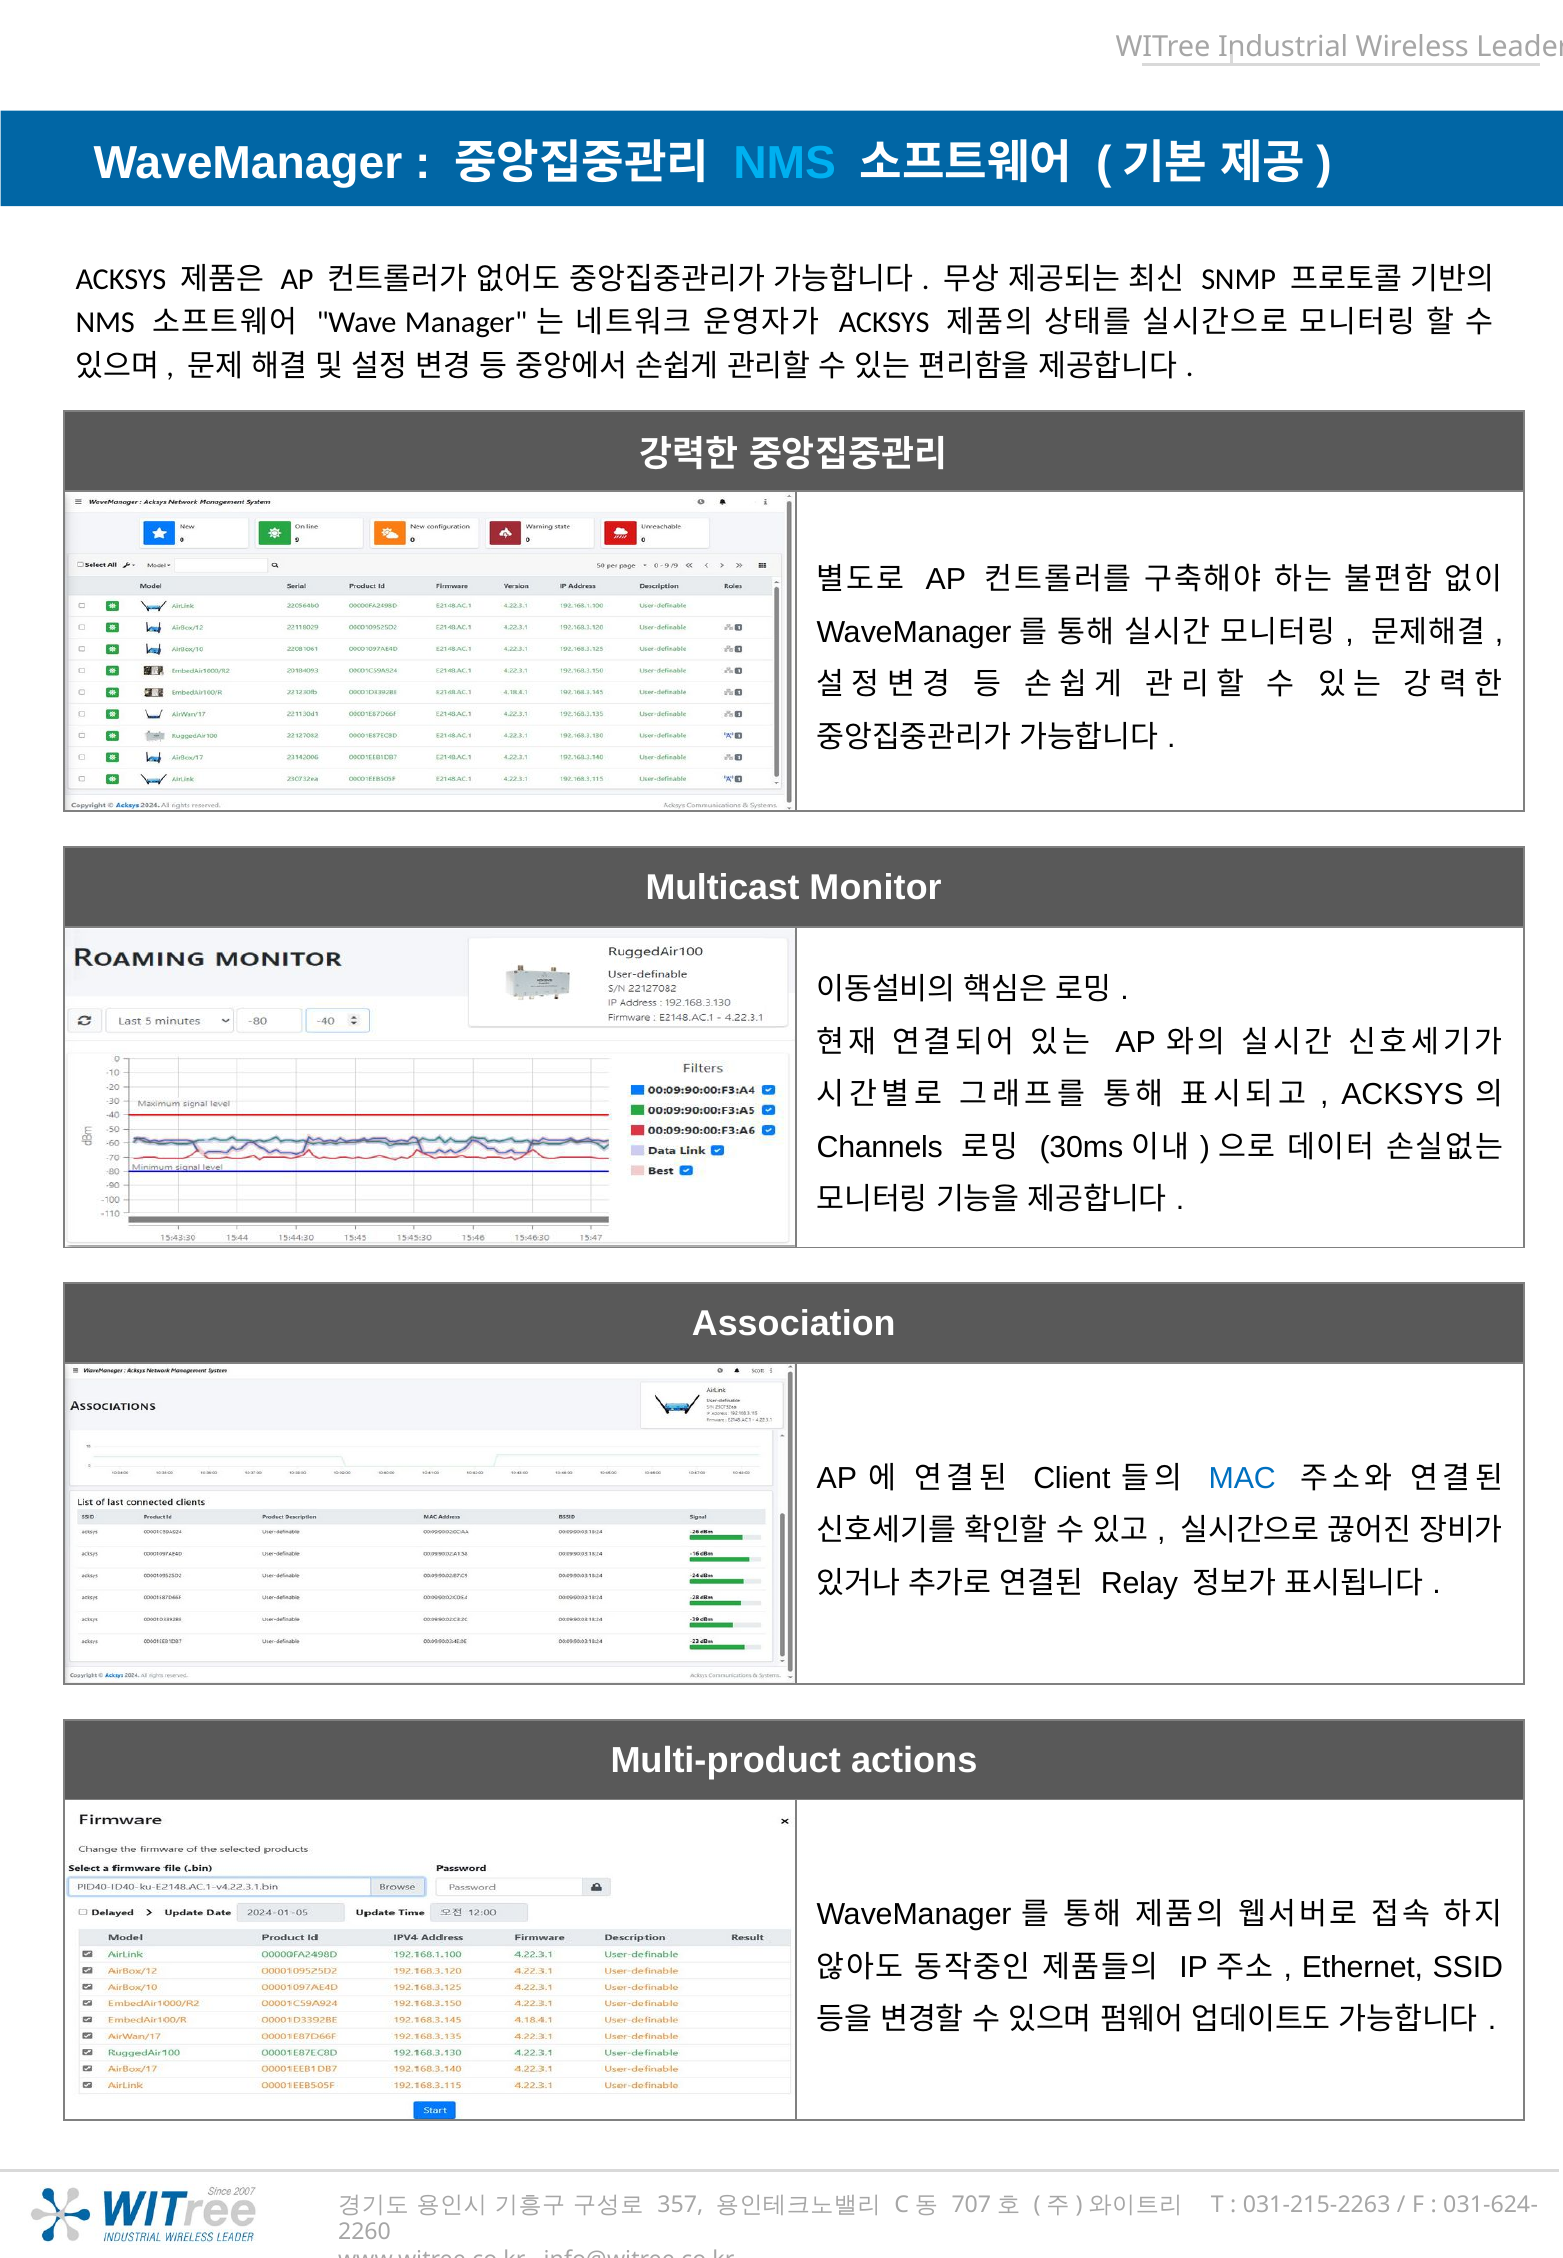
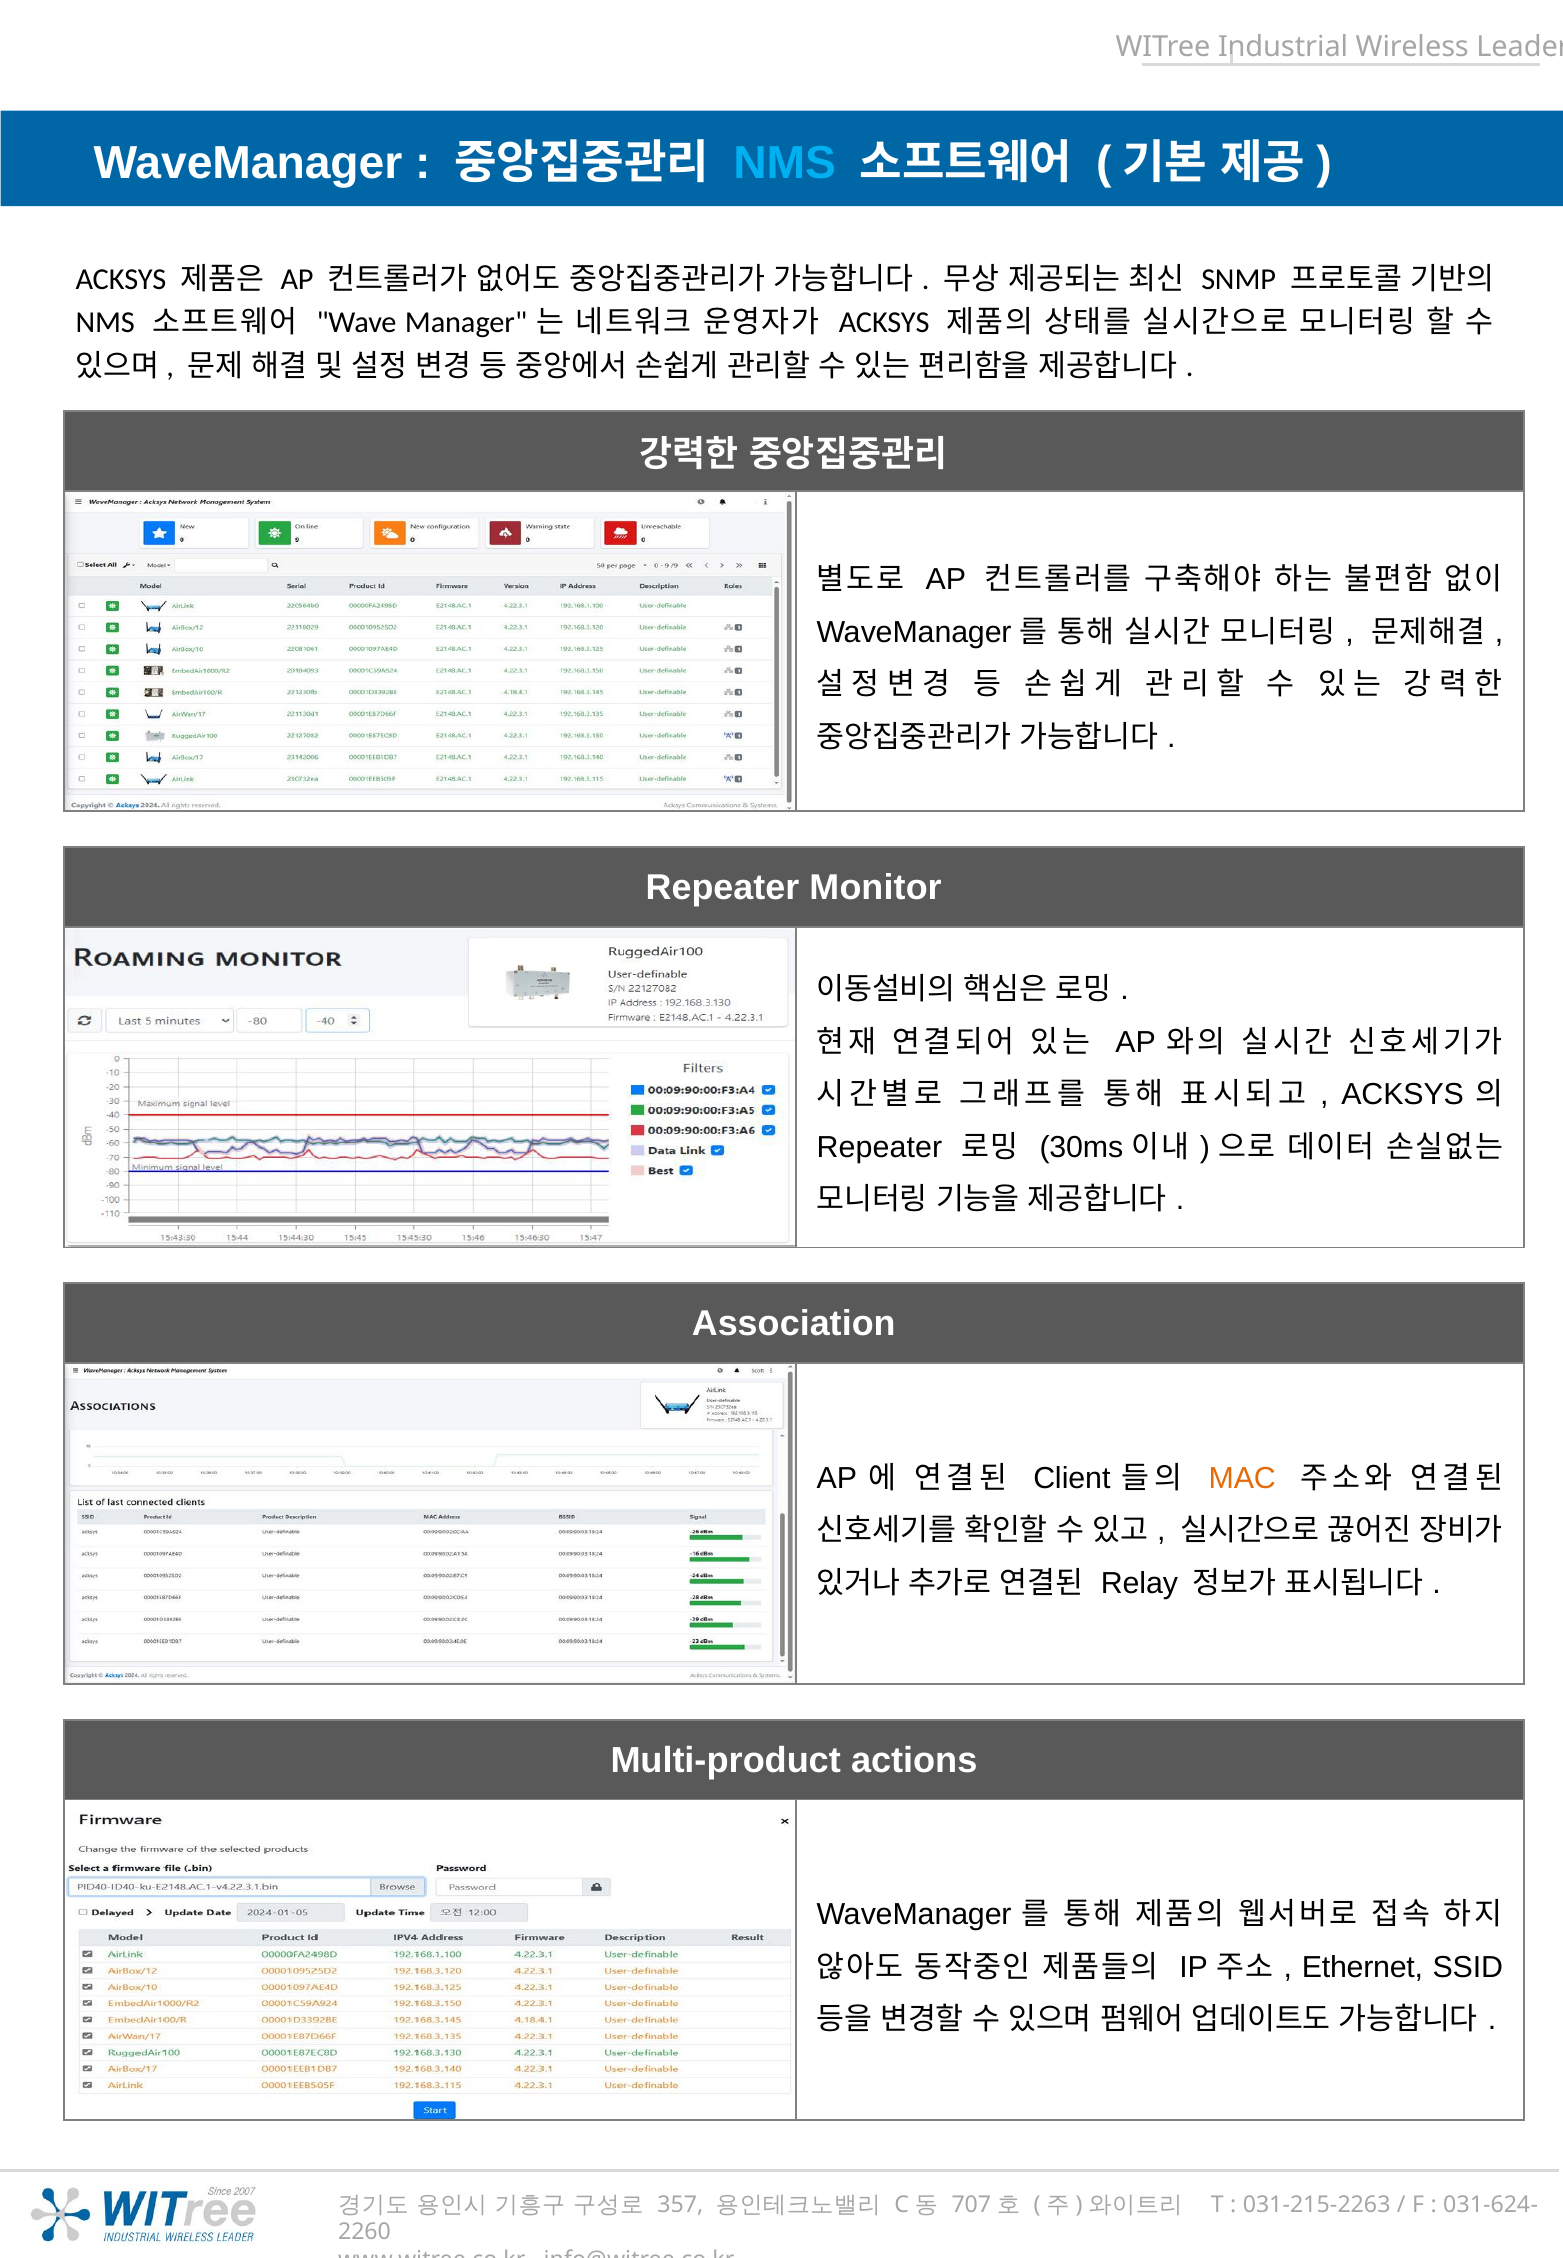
Multicast: Multicast -> Repeater (722, 888)
Channels: Channels -> Repeater (879, 1147)
MAC colour: blue -> orange (1242, 1478)
